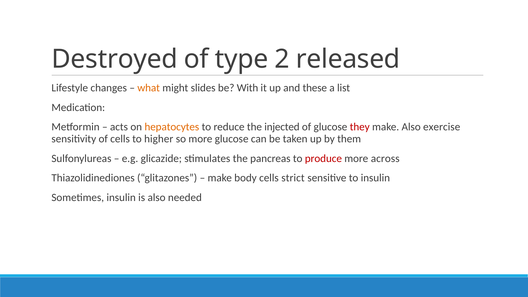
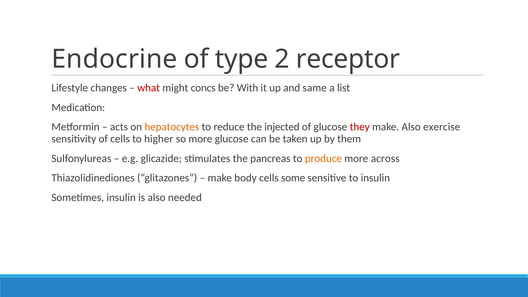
Destroyed: Destroyed -> Endocrine (114, 59)
released: released -> receptor (348, 59)
what colour: orange -> red (149, 88)
slides: slides -> concs (203, 88)
these: these -> same (315, 88)
produce colour: red -> orange (323, 158)
strict: strict -> some (293, 178)
